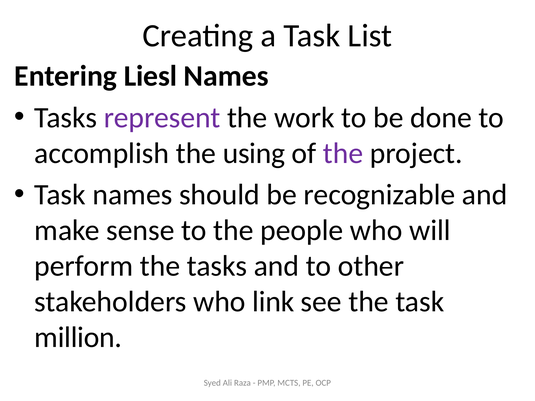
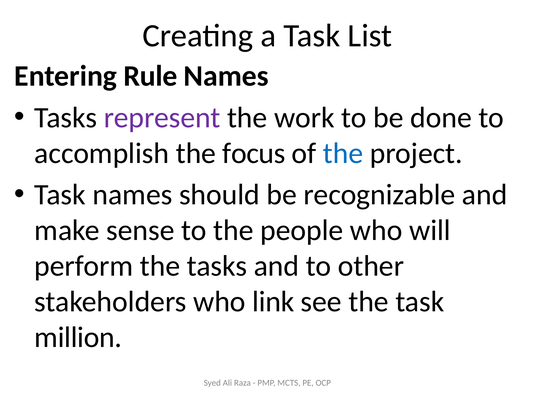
Liesl: Liesl -> Rule (150, 76)
using: using -> focus (254, 153)
the colour: purple -> blue (343, 153)
